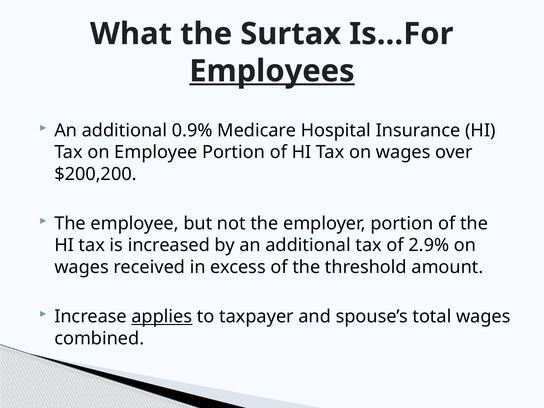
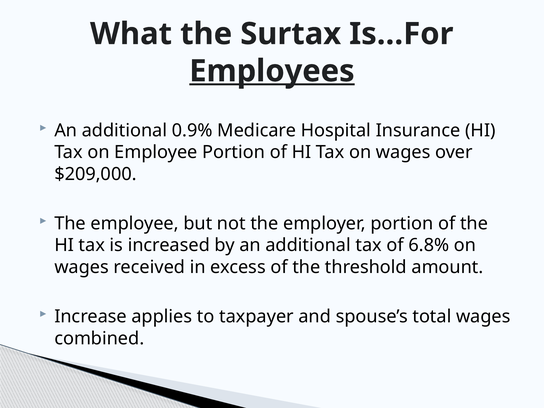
$200,200: $200,200 -> $209,000 (95, 174)
2.9%: 2.9% -> 6.8% (429, 245)
applies underline: present -> none (162, 317)
